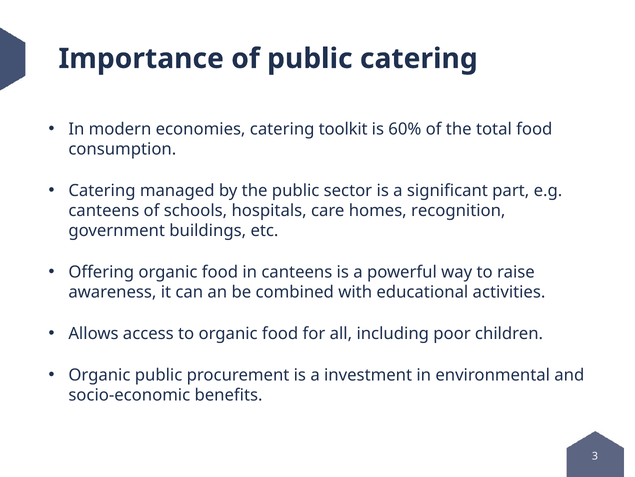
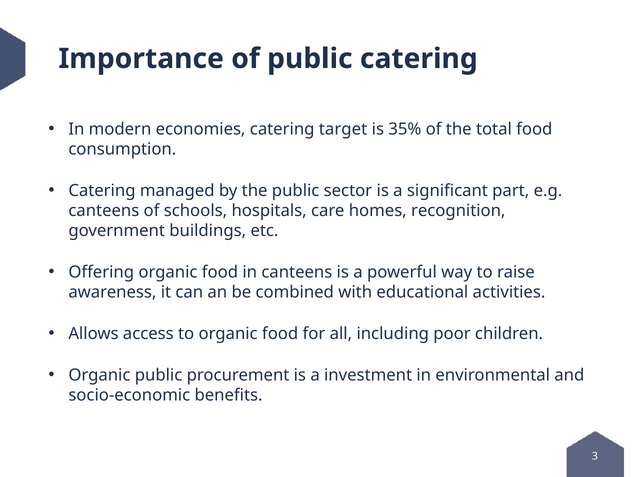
toolkit: toolkit -> target (343, 129)
60%: 60% -> 35% (405, 129)
